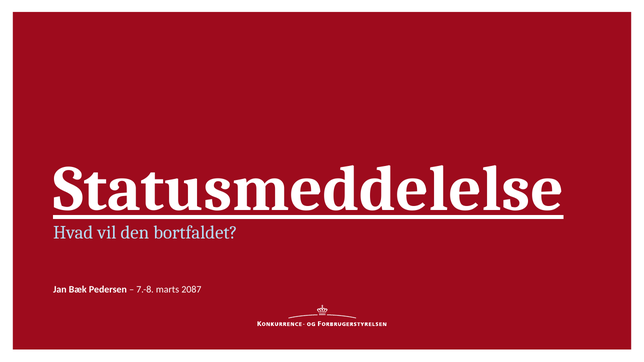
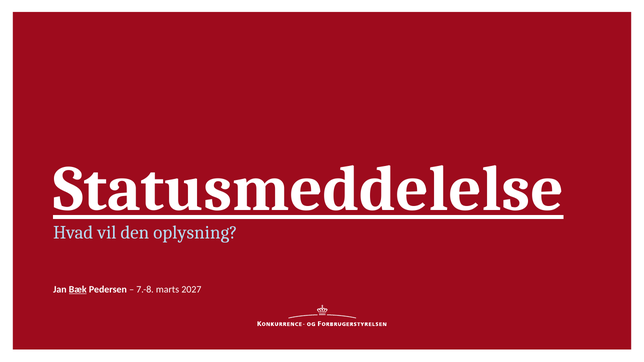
bortfaldet: bortfaldet -> oplysning (195, 233)
Bæk underline: none -> present (78, 290)
2087: 2087 -> 2027 (191, 290)
